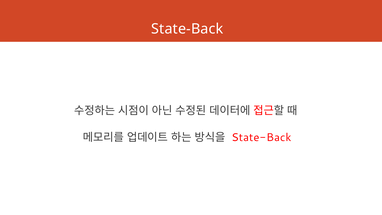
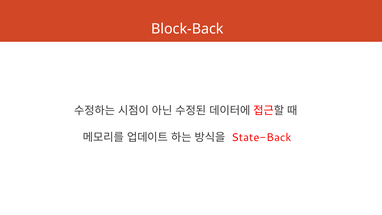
State-Back: State-Back -> Block-Back (187, 29)
